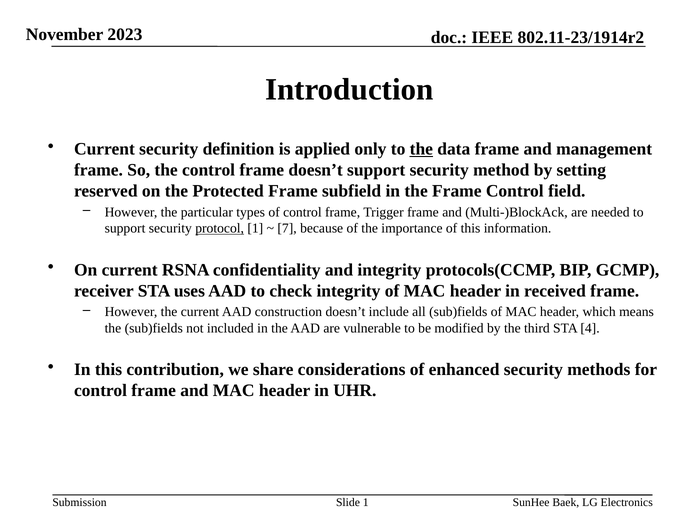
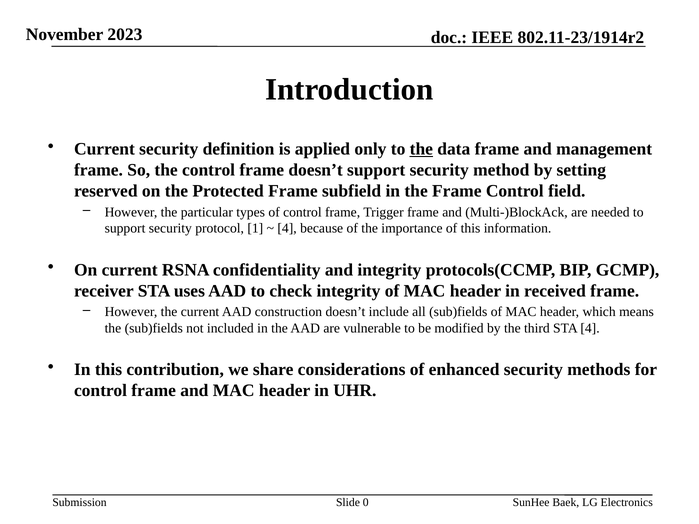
protocol underline: present -> none (220, 229)
7: 7 -> 4 (287, 229)
Slide 1: 1 -> 0 (366, 503)
